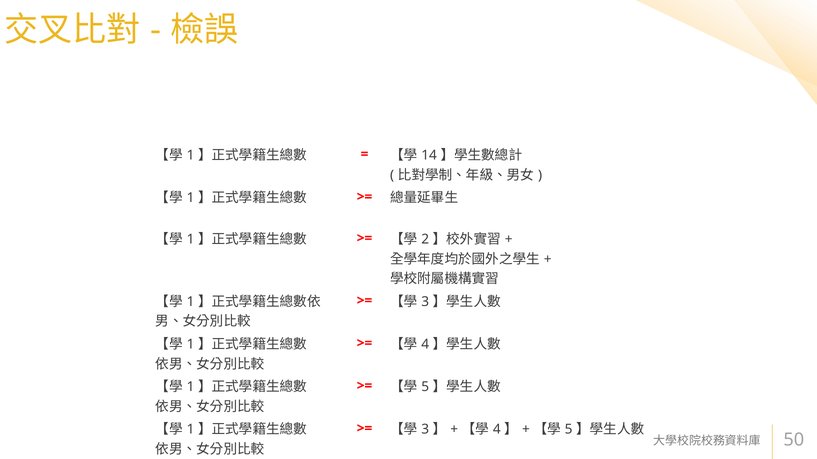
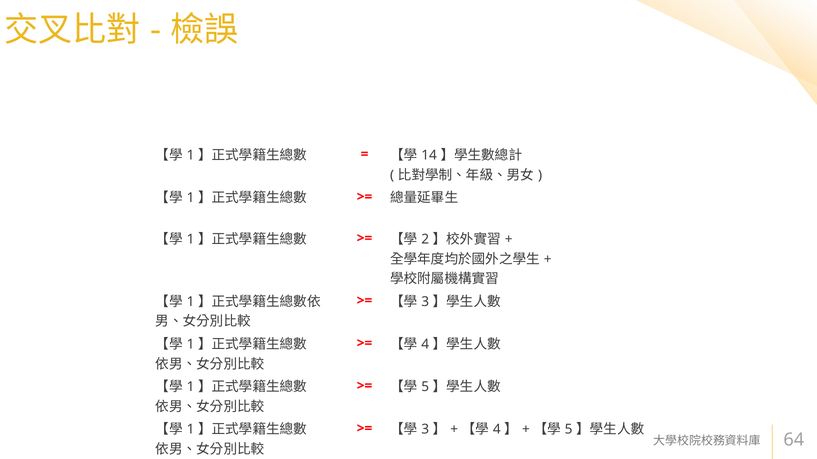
50: 50 -> 64 (794, 441)
